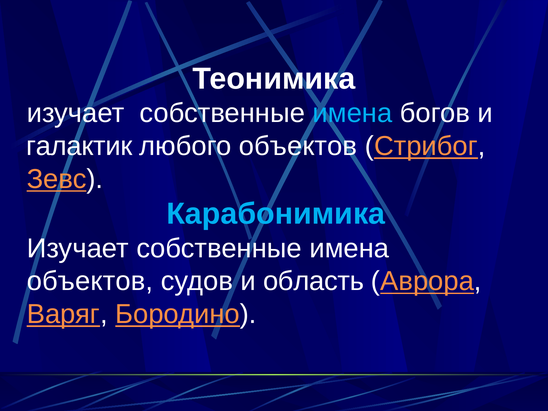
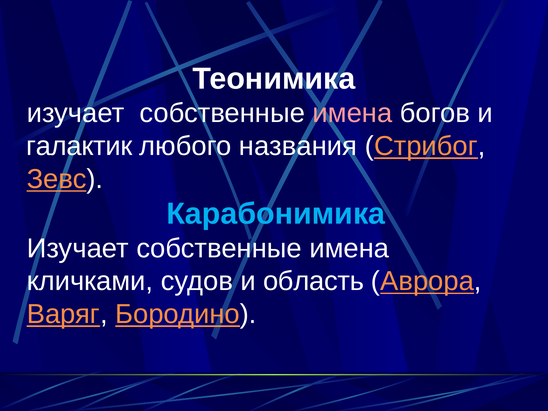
имена colour: light blue -> pink (352, 113)
любого объектов: объектов -> названия (298, 146)
объектов: объектов -> кличками (90, 281)
